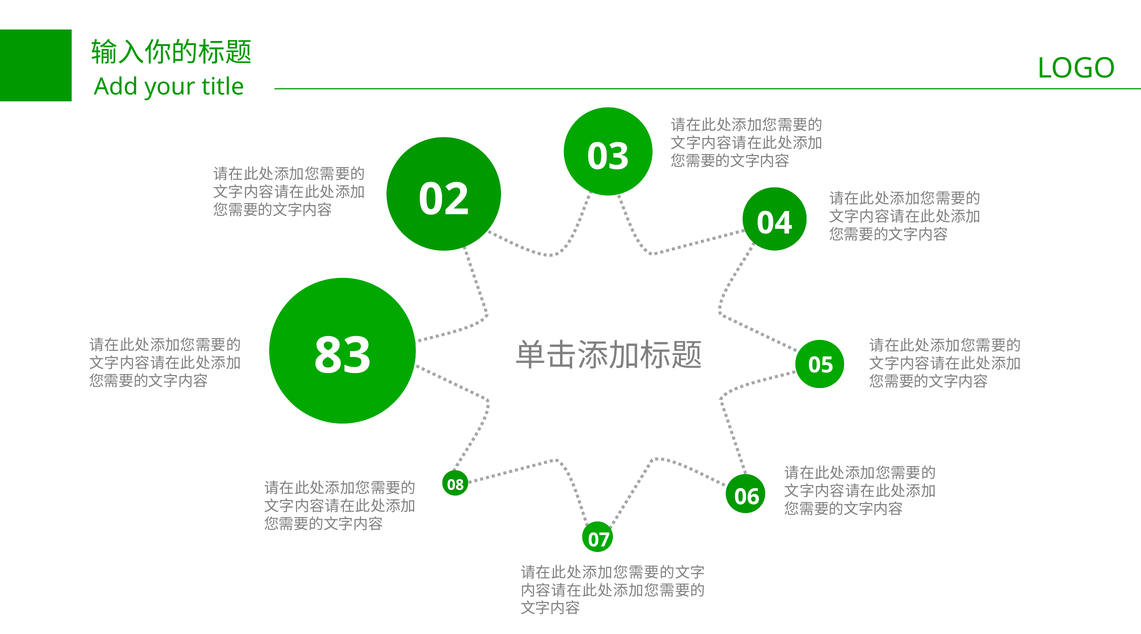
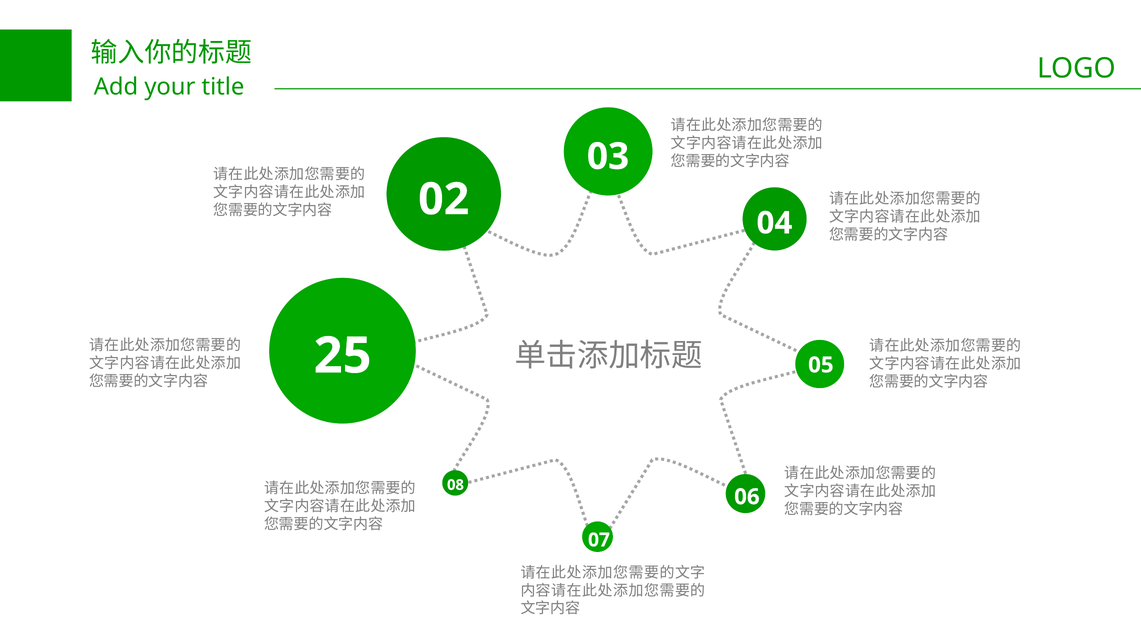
83: 83 -> 25 (343, 356)
